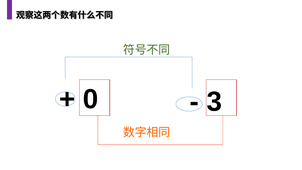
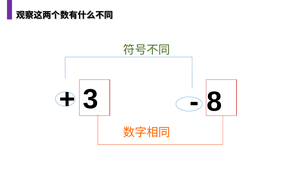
0: 0 -> 3 (91, 99)
3: 3 -> 8 (214, 102)
